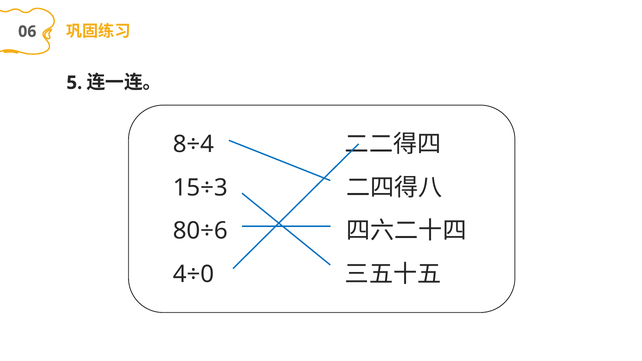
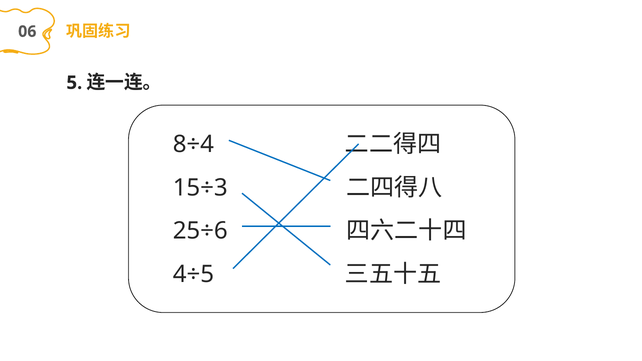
80÷6: 80÷6 -> 25÷6 (200, 231)
4÷0: 4÷0 -> 4÷5 (193, 274)
